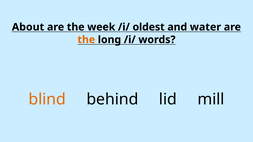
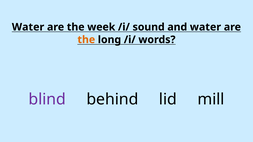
About: About -> Water (28, 27)
oldest: oldest -> sound (149, 27)
blind colour: orange -> purple (47, 100)
